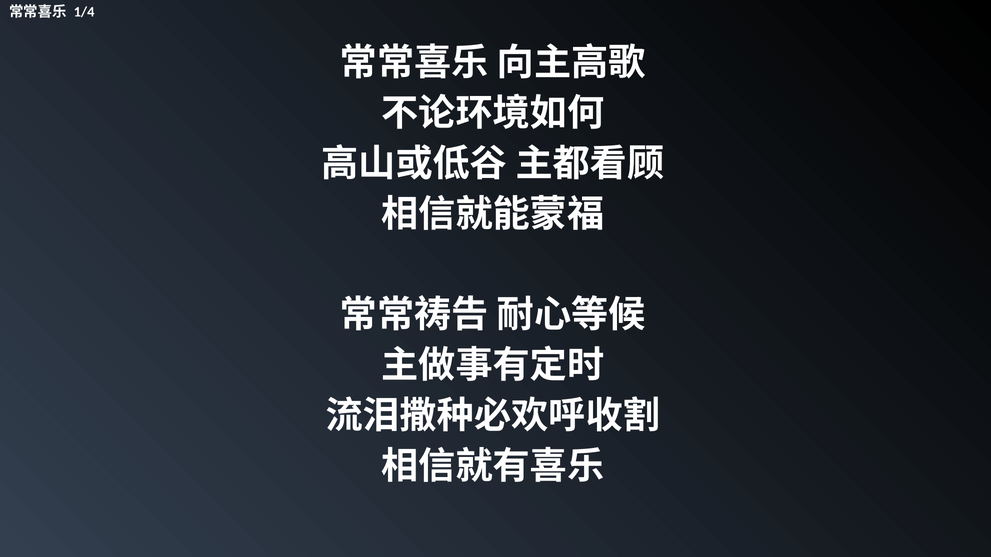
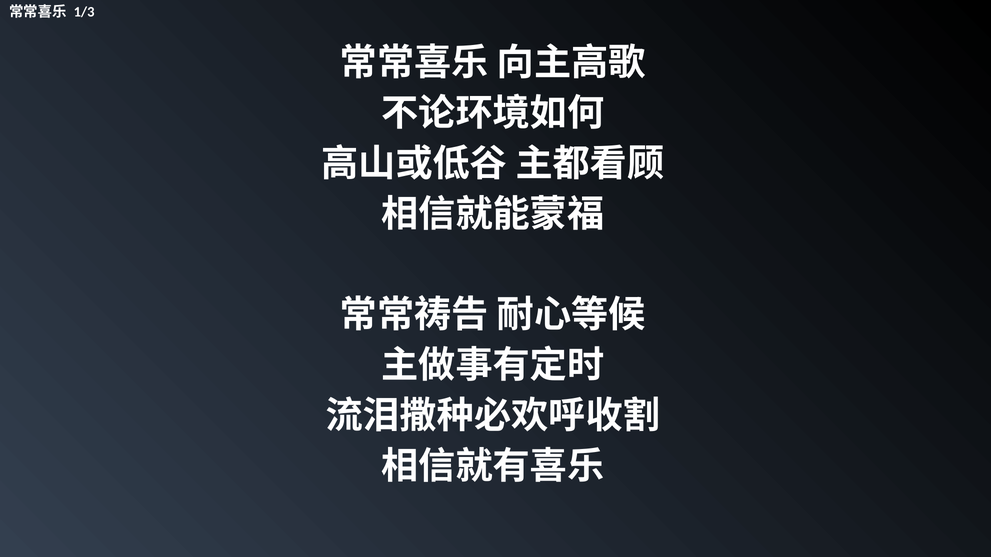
1/4: 1/4 -> 1/3 (84, 12)
